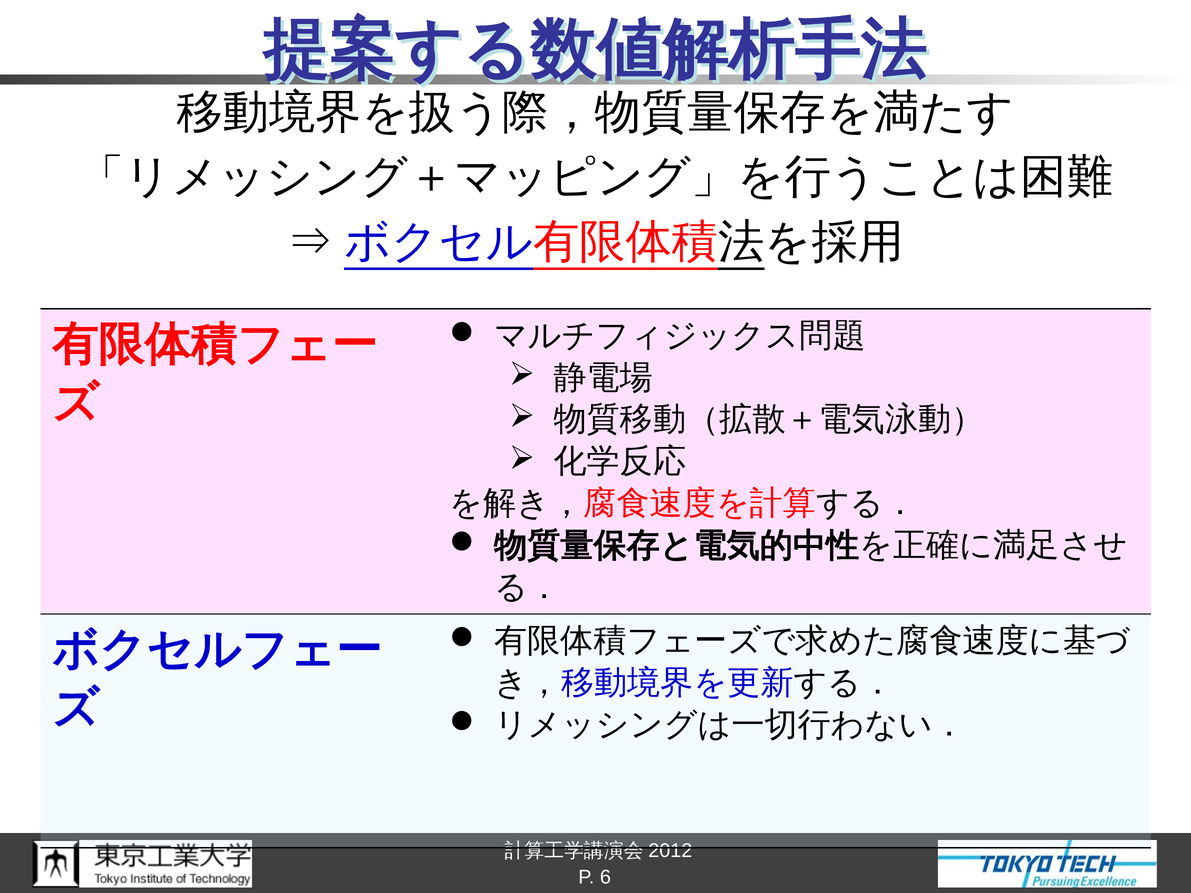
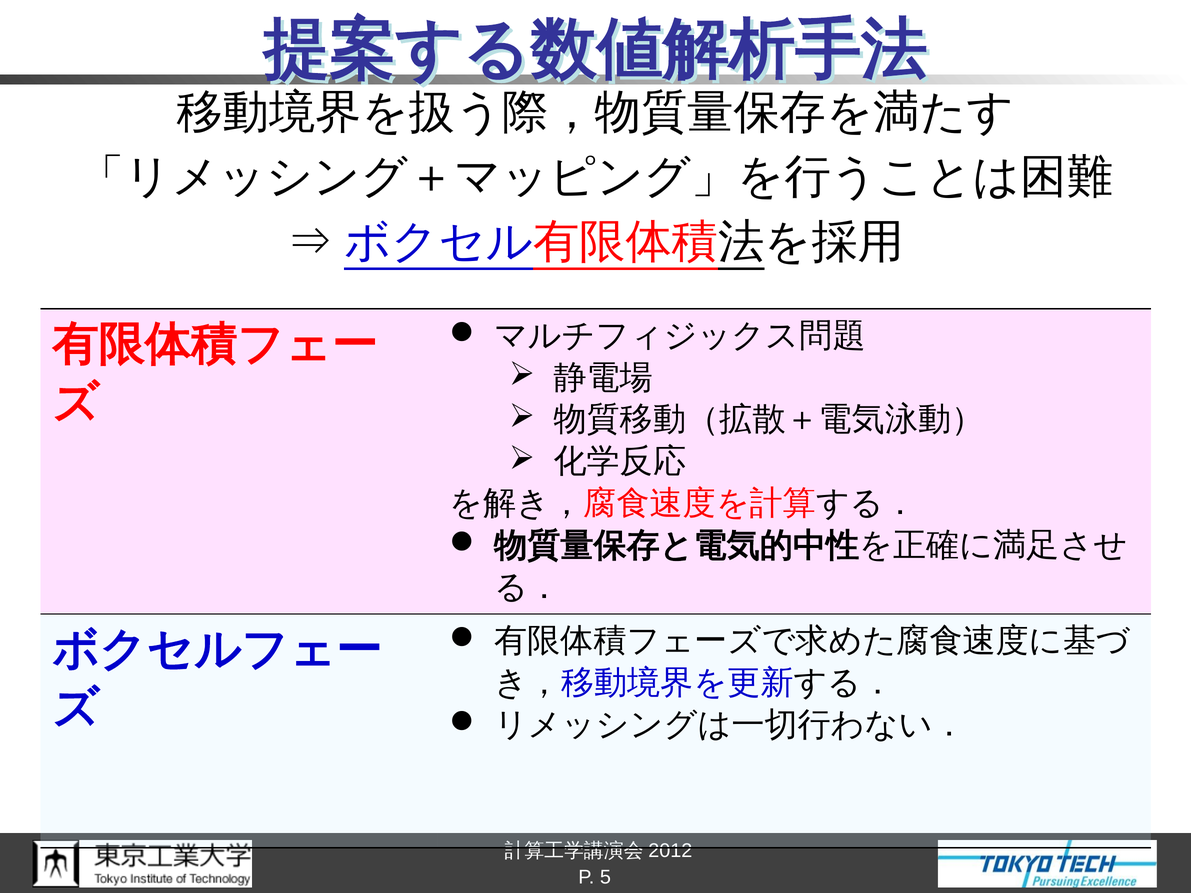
6: 6 -> 5 (605, 877)
